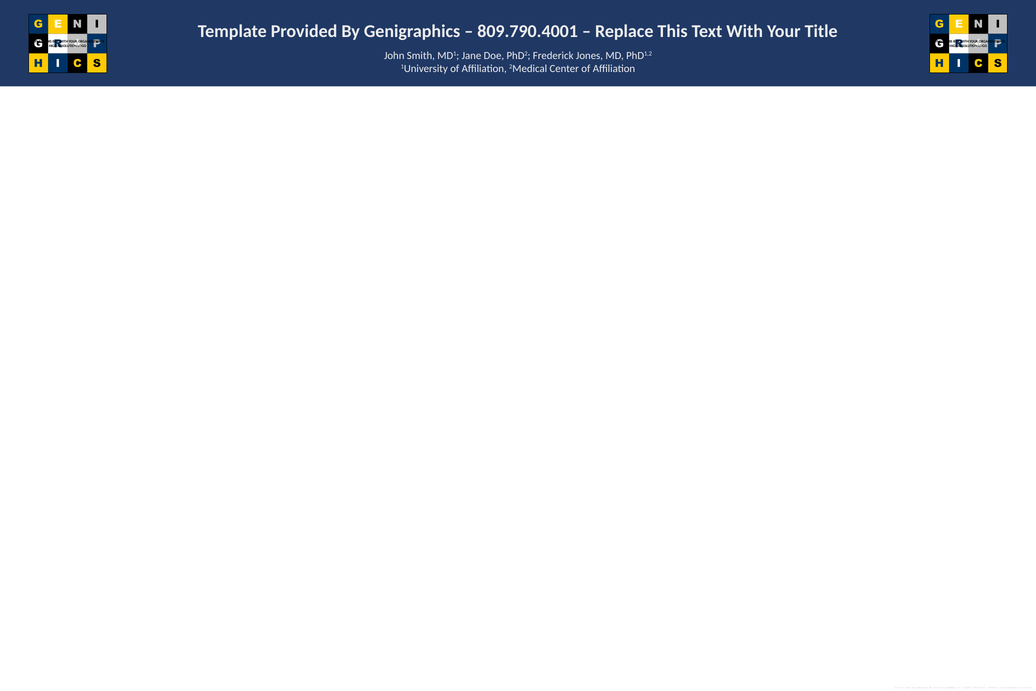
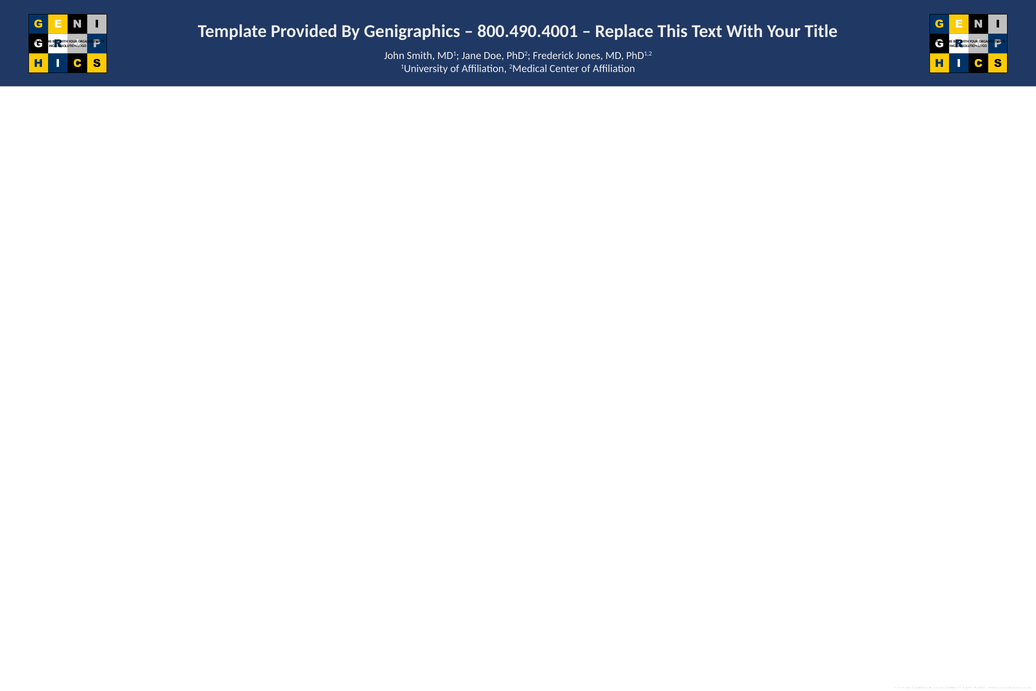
809.790.4001: 809.790.4001 -> 800.490.4001 (528, 31)
